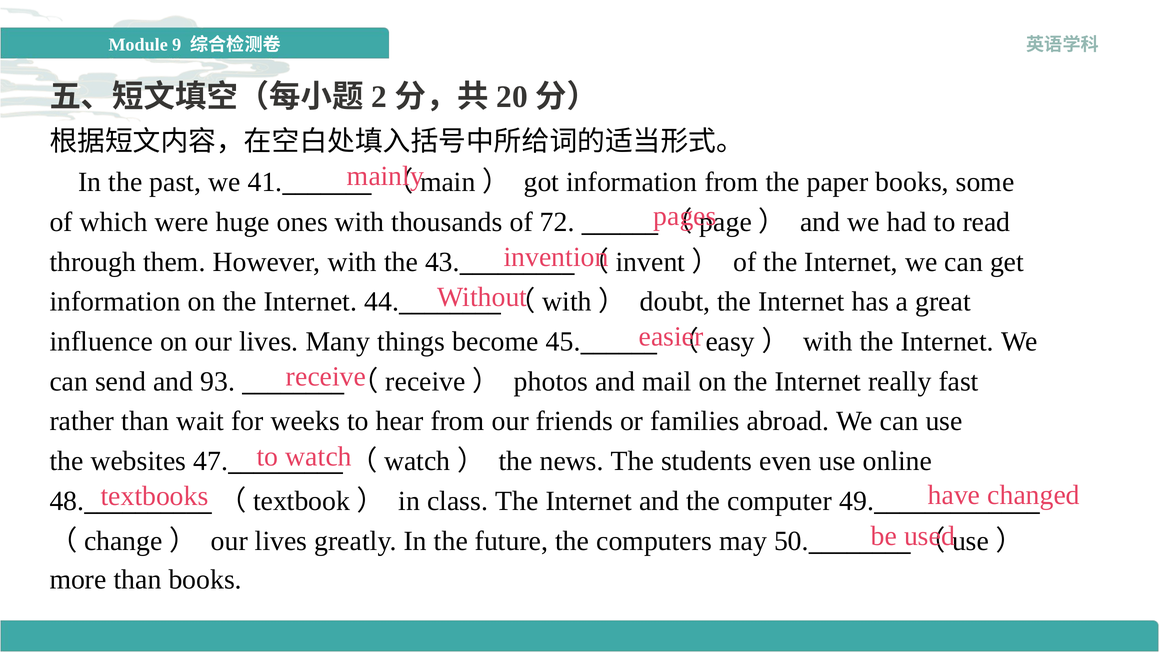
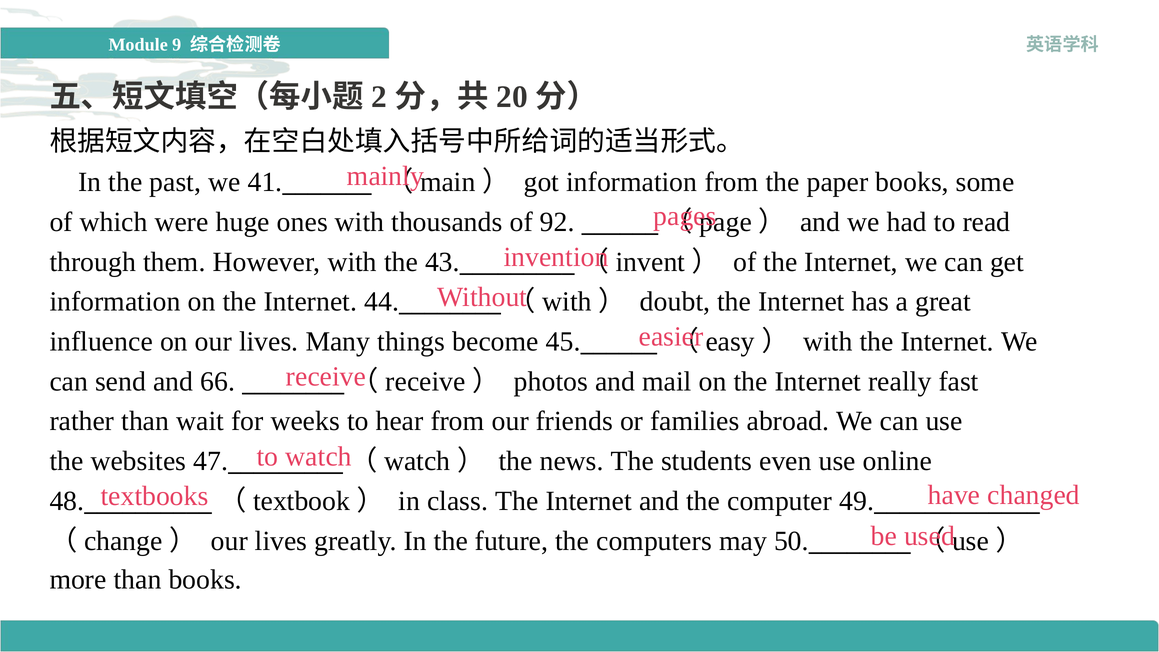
72: 72 -> 92 (557, 222)
93: 93 -> 66 (218, 381)
